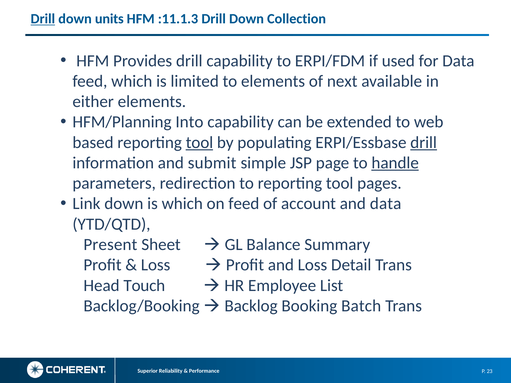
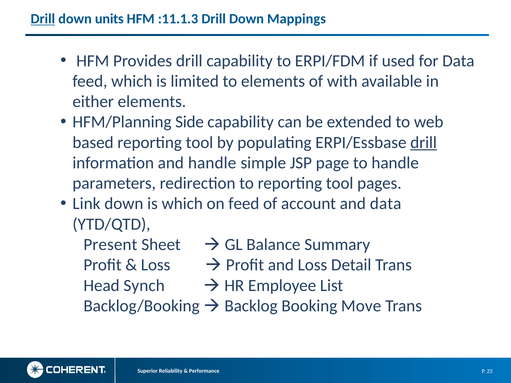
Collection: Collection -> Mappings (297, 19)
next: next -> with (342, 81)
Into: Into -> Side (190, 122)
tool underline: present -> none (199, 143)
and submit: submit -> handle (212, 163)
handle underline: present -> none (395, 163)
Touch: Touch -> Synch (144, 286)
Batch: Batch -> Move (361, 306)
